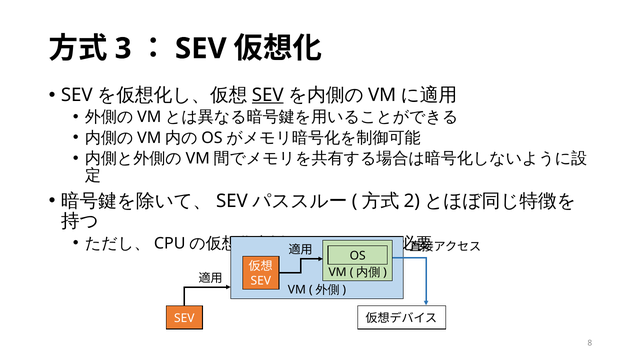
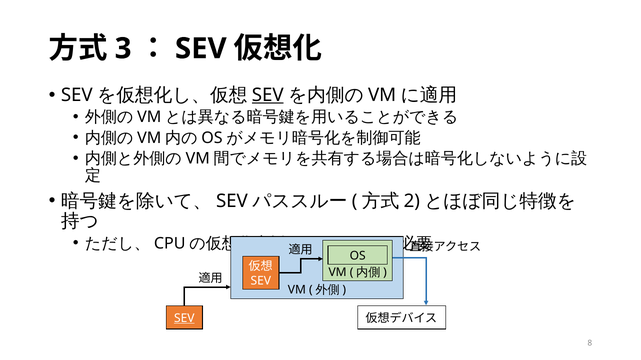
SEV underline: none -> present (184, 319)
